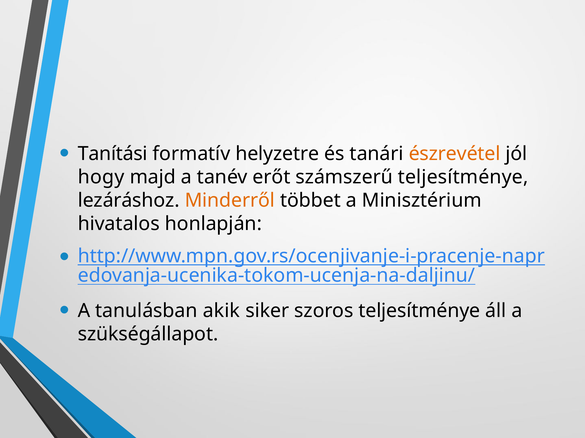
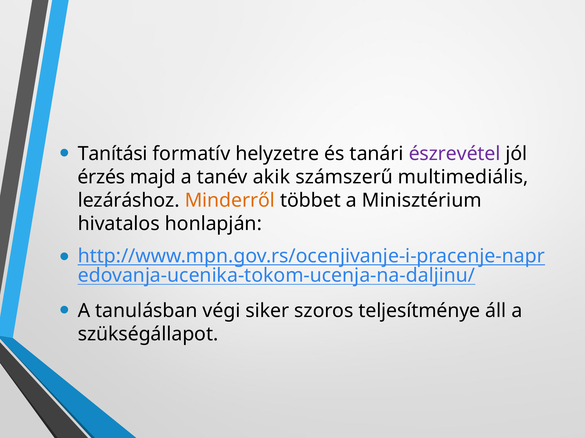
észrevétel colour: orange -> purple (455, 154)
hogy: hogy -> érzés (101, 177)
erőt: erőt -> akik (271, 177)
számszerű teljesítménye: teljesítménye -> multimediális (463, 177)
akik: akik -> végi (222, 311)
